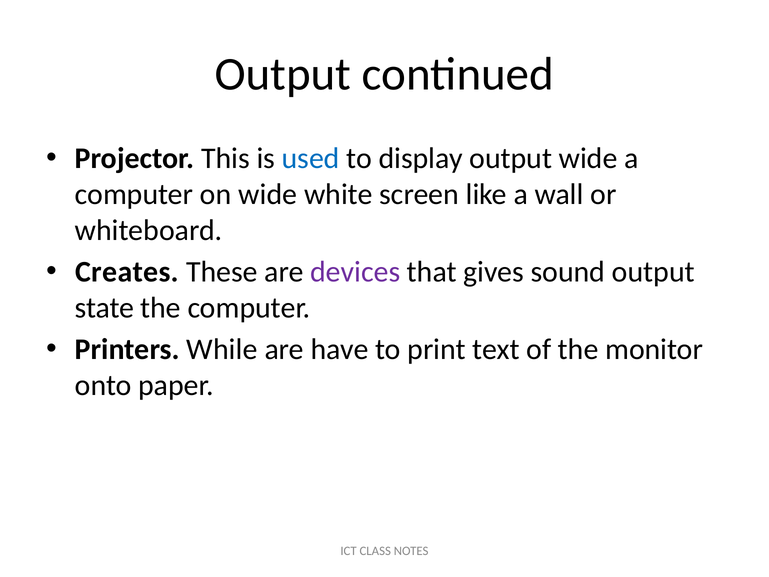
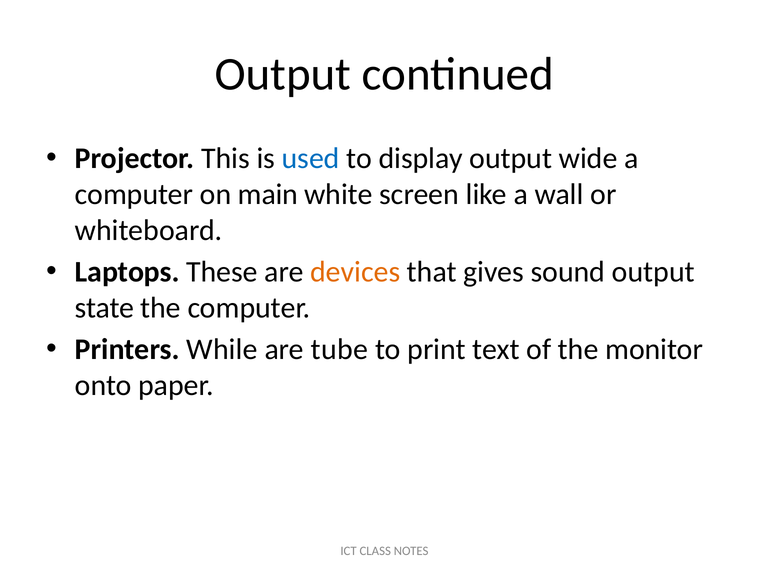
on wide: wide -> main (268, 194)
Creates: Creates -> Laptops (127, 272)
devices colour: purple -> orange (355, 272)
have: have -> tube (339, 349)
